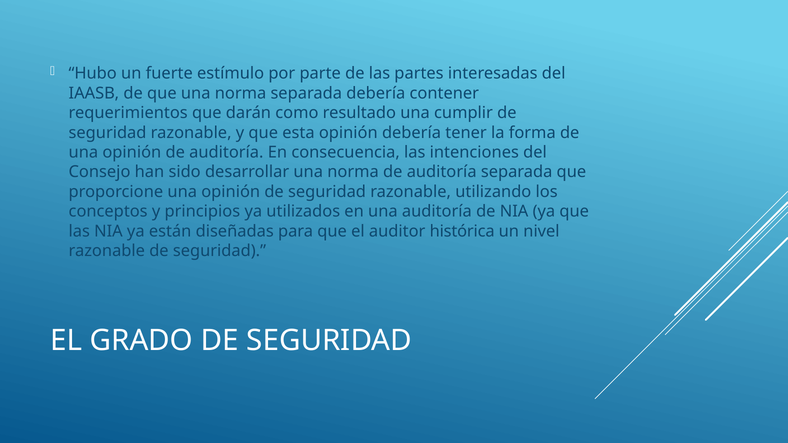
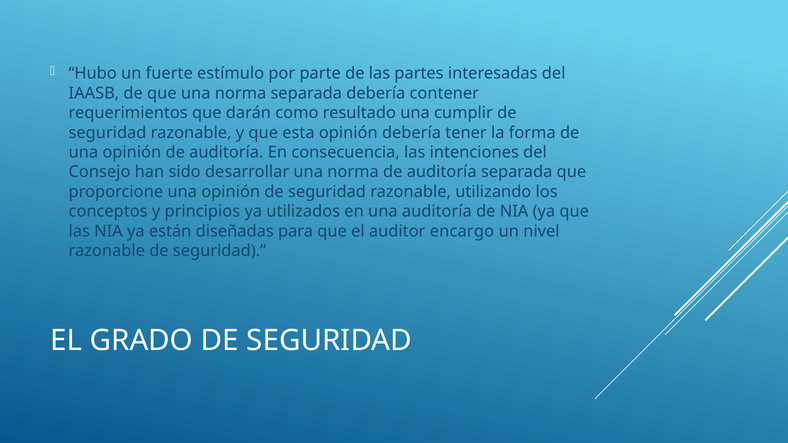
histórica: histórica -> encargo (462, 231)
